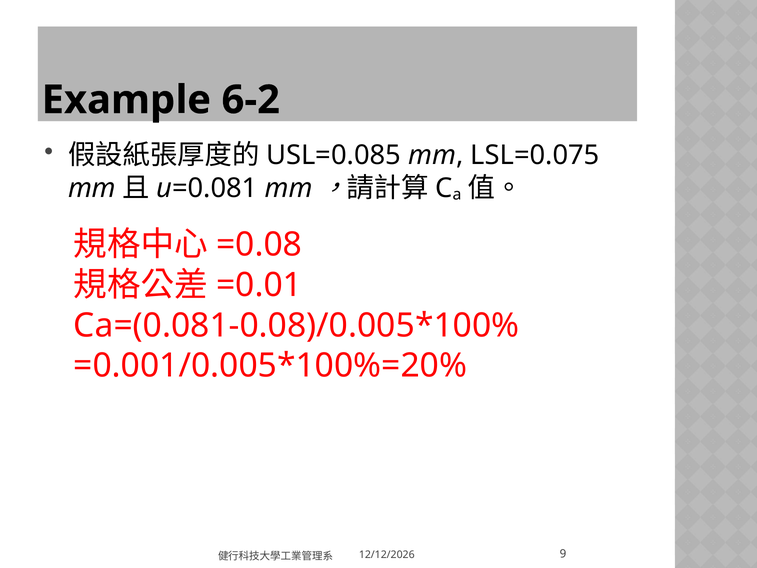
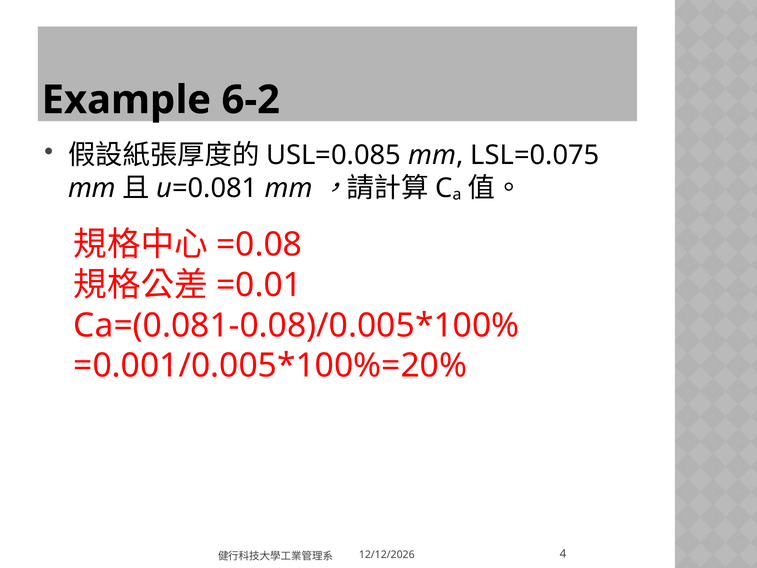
9: 9 -> 4 (563, 554)
